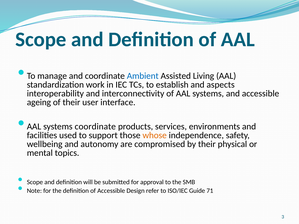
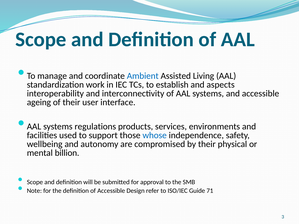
systems coordinate: coordinate -> regulations (95, 127)
whose colour: orange -> blue (155, 135)
topics: topics -> billion (67, 153)
